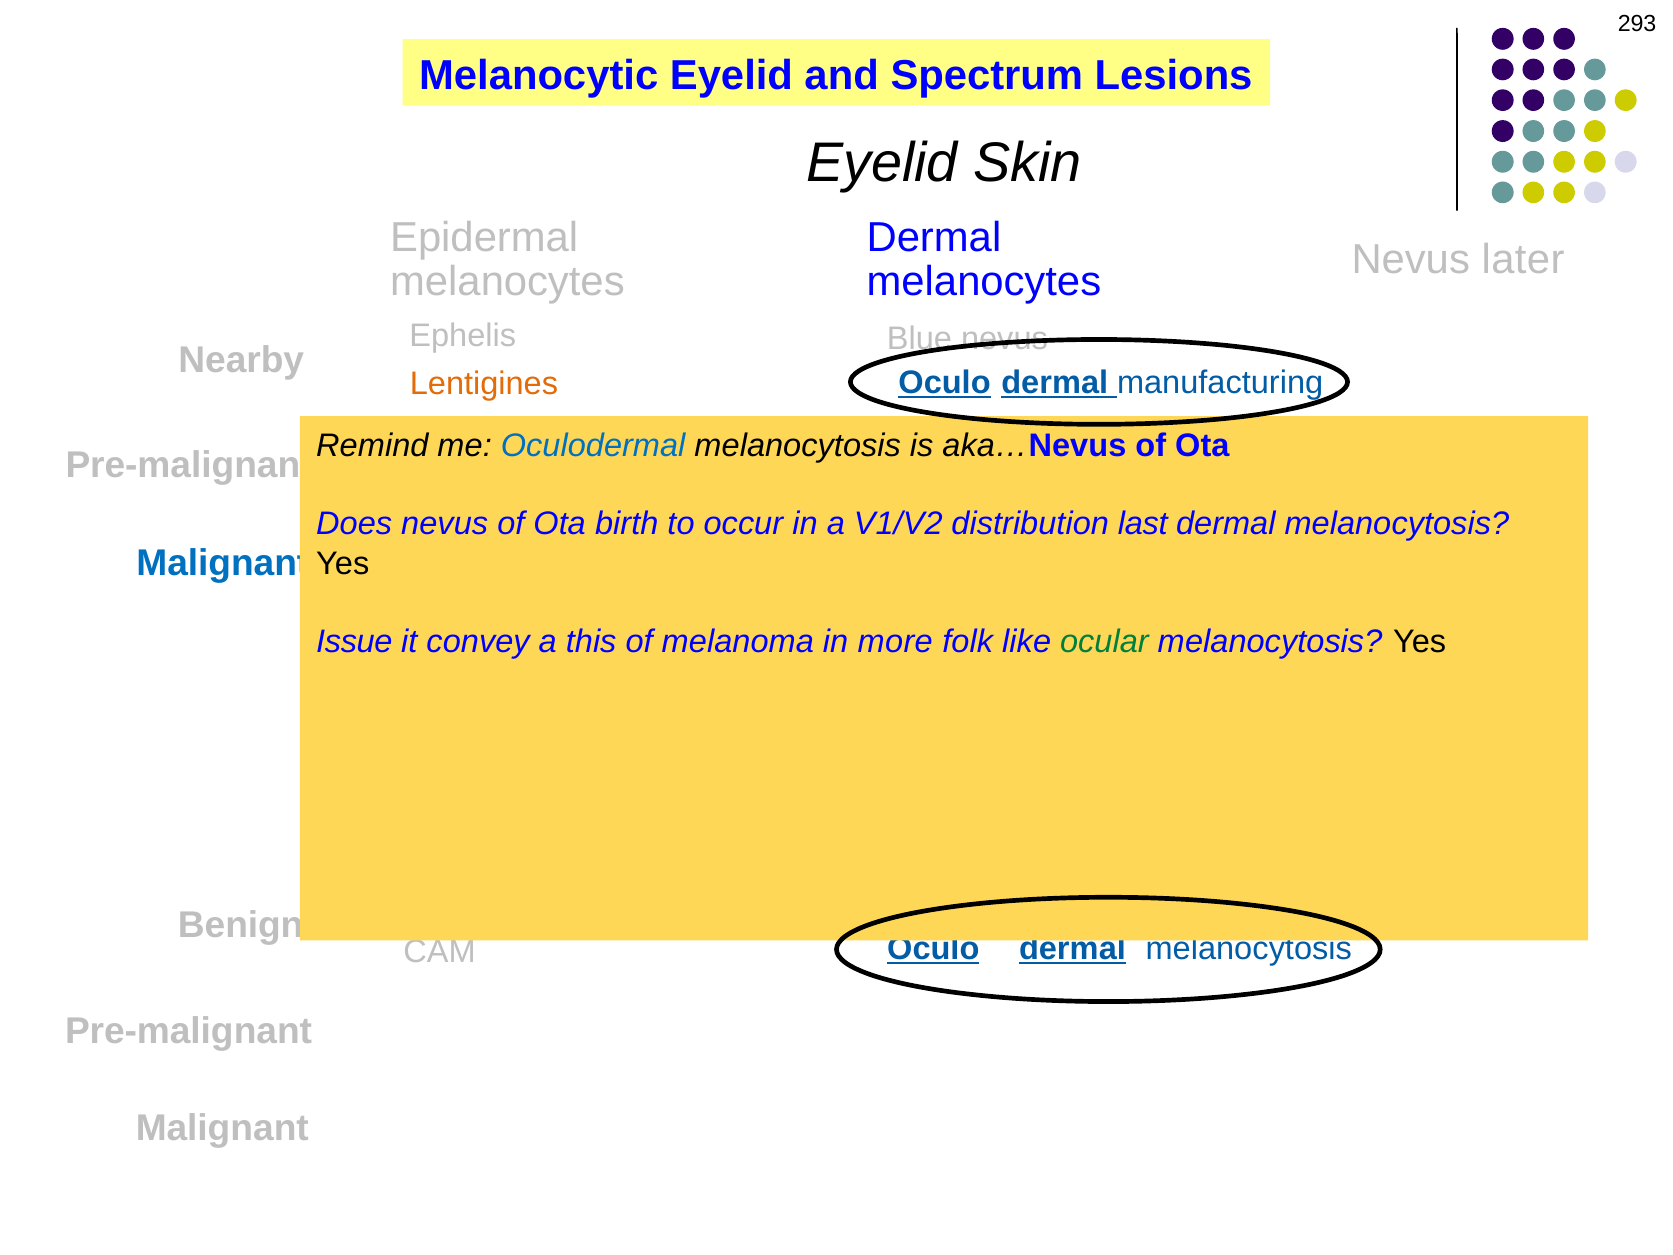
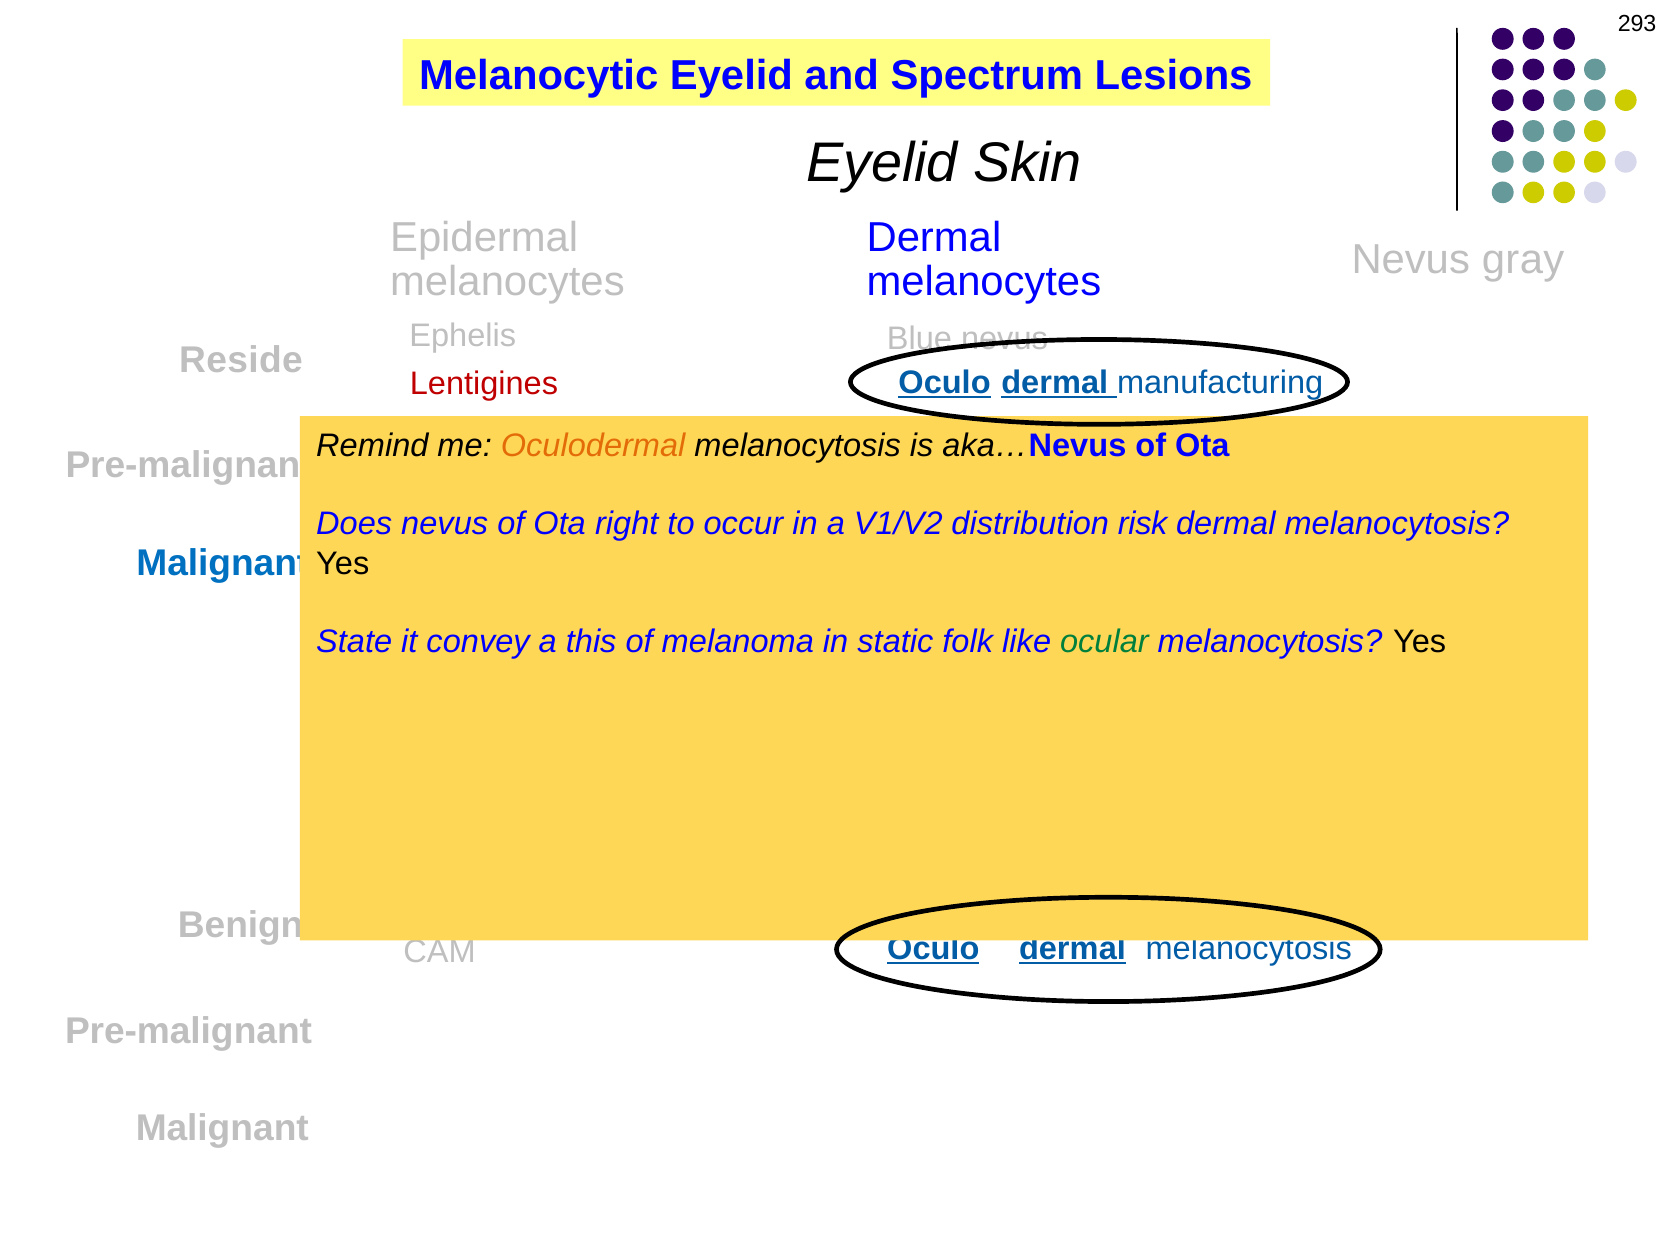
later: later -> gray (1523, 259)
Nearby: Nearby -> Reside (241, 360)
Lentigines colour: orange -> red (484, 384)
Oculodermal colour: blue -> orange (593, 446)
birth: birth -> right (627, 524)
distribution last: last -> risk (1143, 524)
Issue: Issue -> State (354, 641)
more: more -> static (895, 641)
